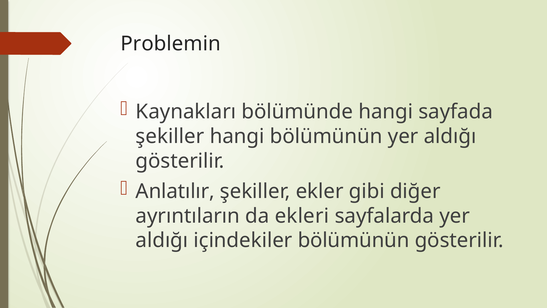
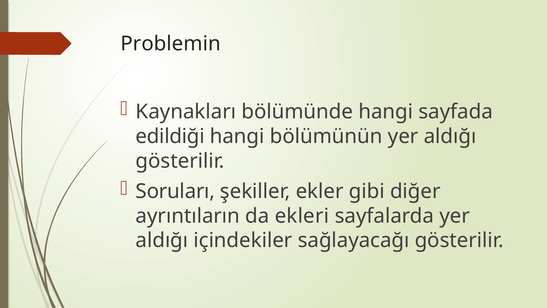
şekiller: şekiller -> edildiği (170, 136)
Anlatılır: Anlatılır -> Soruları (175, 191)
içindekiler bölümünün: bölümünün -> sağlayacağı (354, 240)
